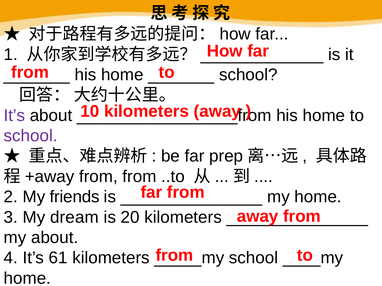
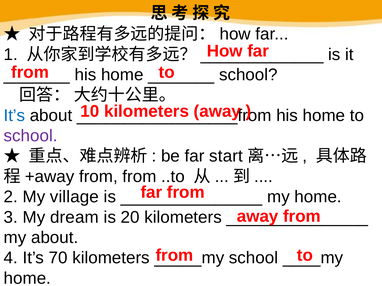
It’s colour: purple -> blue (14, 116)
prep: prep -> start (226, 156)
friends: friends -> village (74, 197)
61: 61 -> 70 (58, 258)
